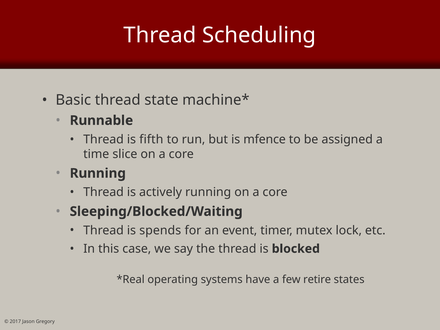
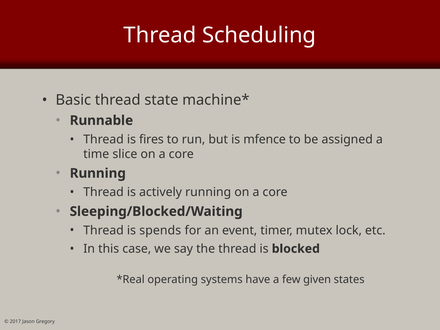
fifth: fifth -> fires (151, 139)
retire: retire -> given (317, 279)
